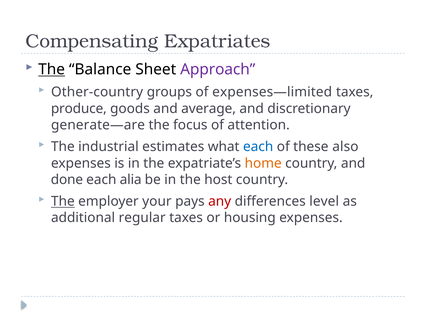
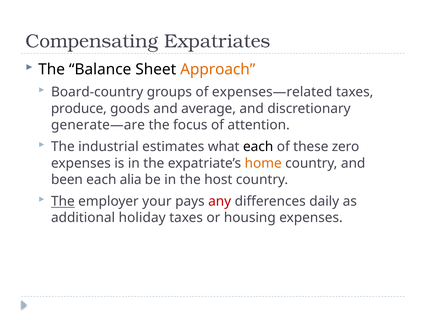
The underline: present -> none (52, 69)
Approach colour: purple -> orange (218, 69)
Other-country: Other-country -> Board-country (97, 92)
expenses—limited: expenses—limited -> expenses—related (272, 92)
each colour: blue -> black (258, 147)
also: also -> zero (346, 147)
done: done -> been (67, 179)
level: level -> daily (324, 201)
regular: regular -> holiday (142, 217)
